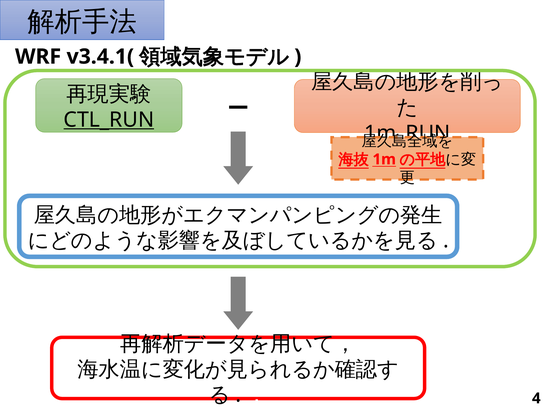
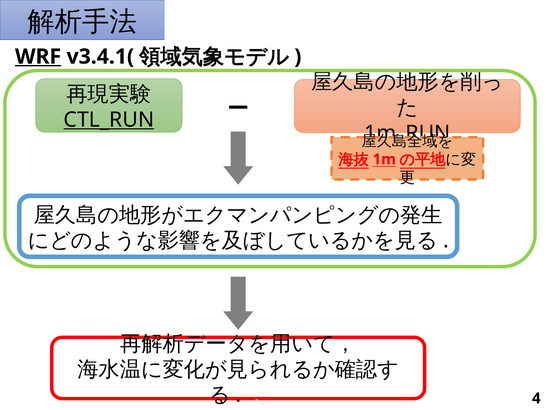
WRF underline: none -> present (38, 57)
